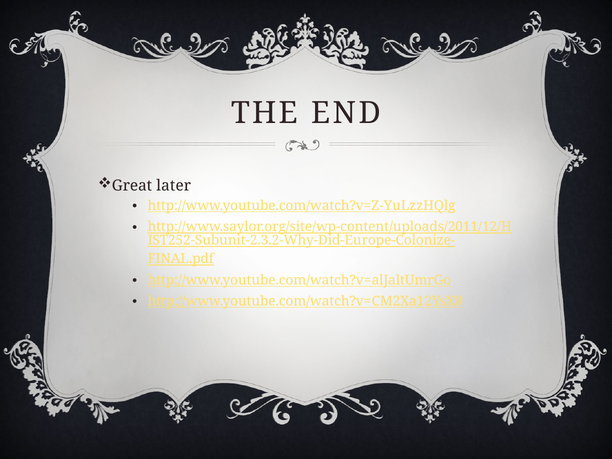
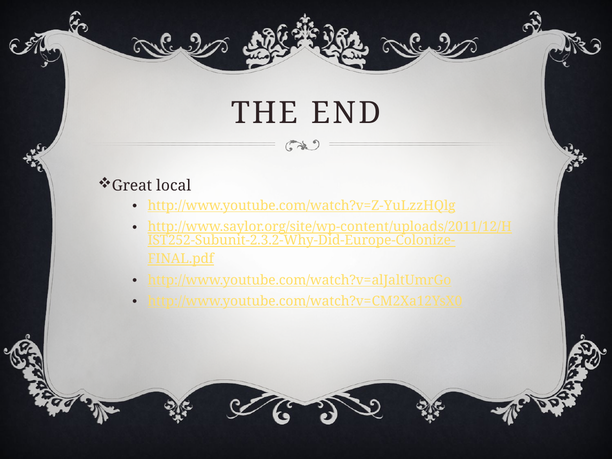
later: later -> local (174, 186)
